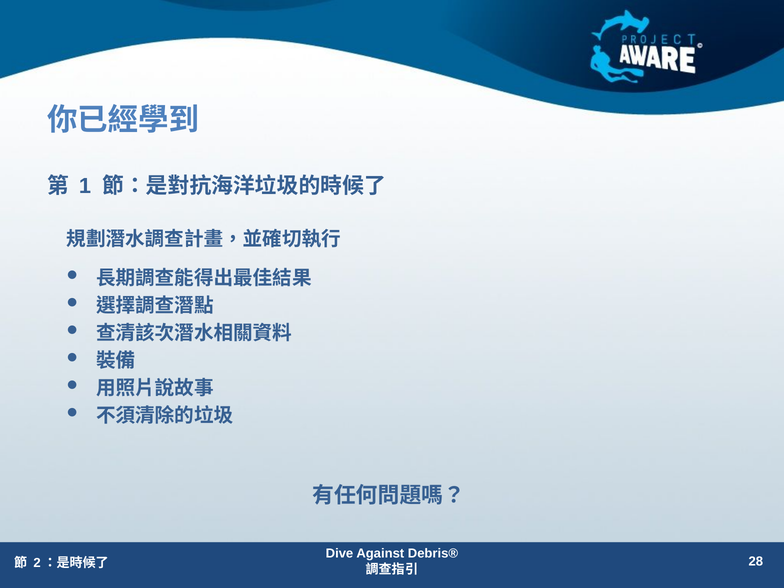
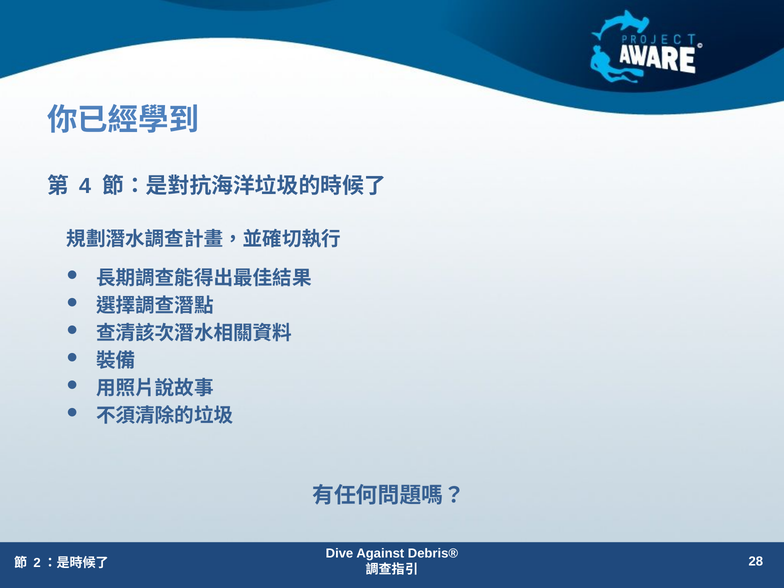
1: 1 -> 4 (85, 186)
